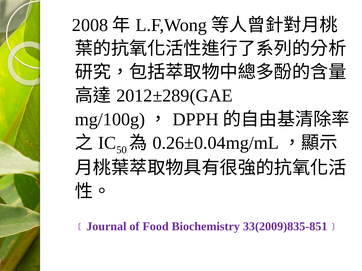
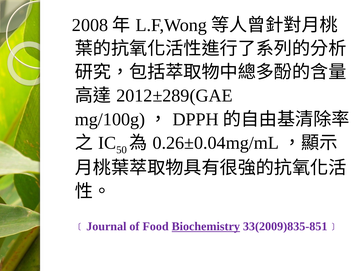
Biochemistry underline: none -> present (206, 227)
